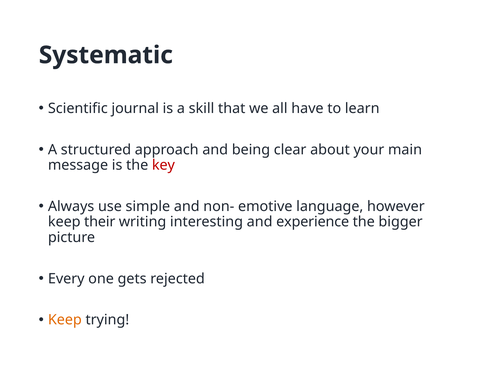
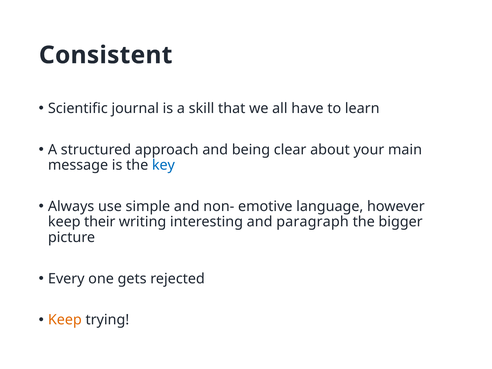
Systematic: Systematic -> Consistent (106, 55)
key colour: red -> blue (163, 165)
experience: experience -> paragraph (313, 222)
